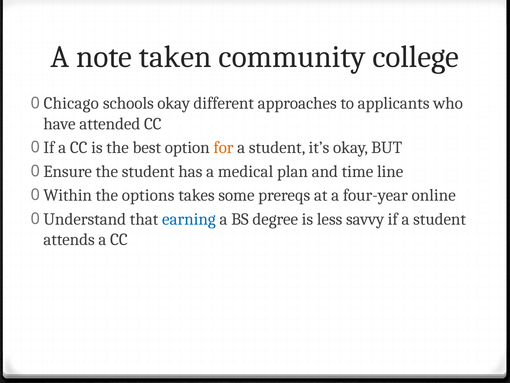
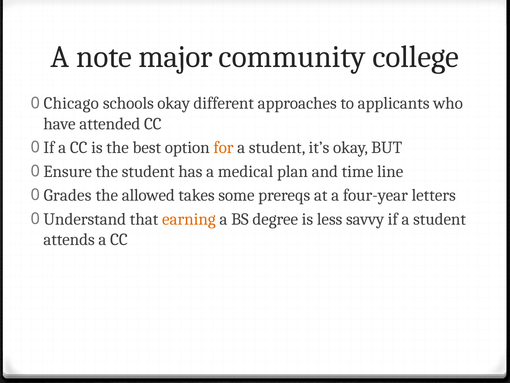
taken: taken -> major (176, 57)
Within: Within -> Grades (68, 195)
options: options -> allowed (148, 195)
online: online -> letters (434, 195)
earning colour: blue -> orange (189, 219)
